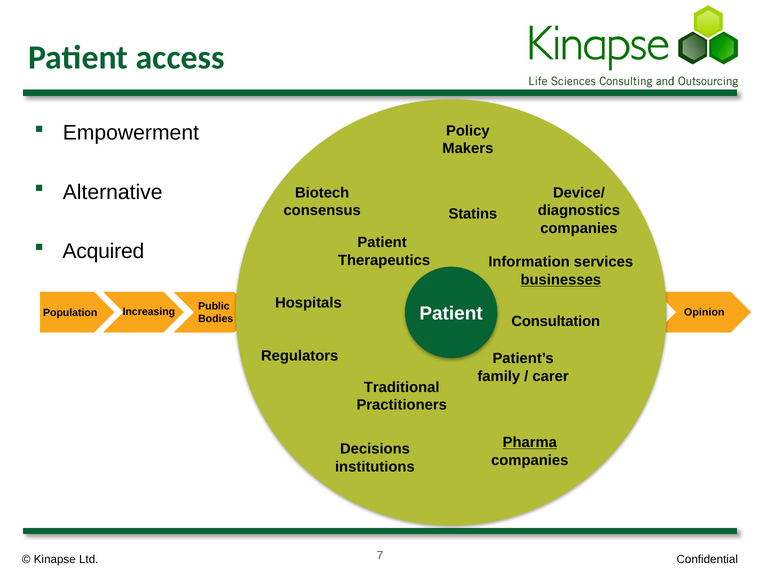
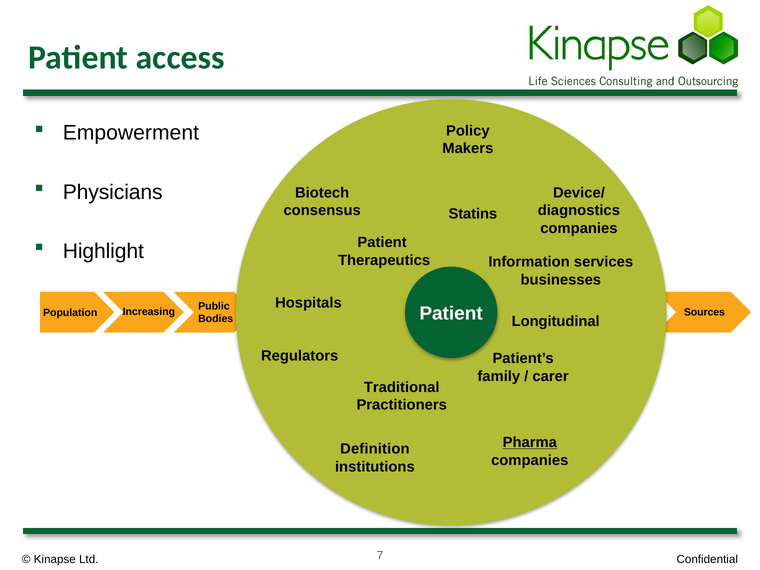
Alternative: Alternative -> Physicians (113, 192)
Acquired: Acquired -> Highlight (103, 251)
businesses underline: present -> none (561, 280)
Opinion: Opinion -> Sources (704, 312)
Consultation: Consultation -> Longitudinal (556, 321)
Decisions: Decisions -> Definition (375, 449)
